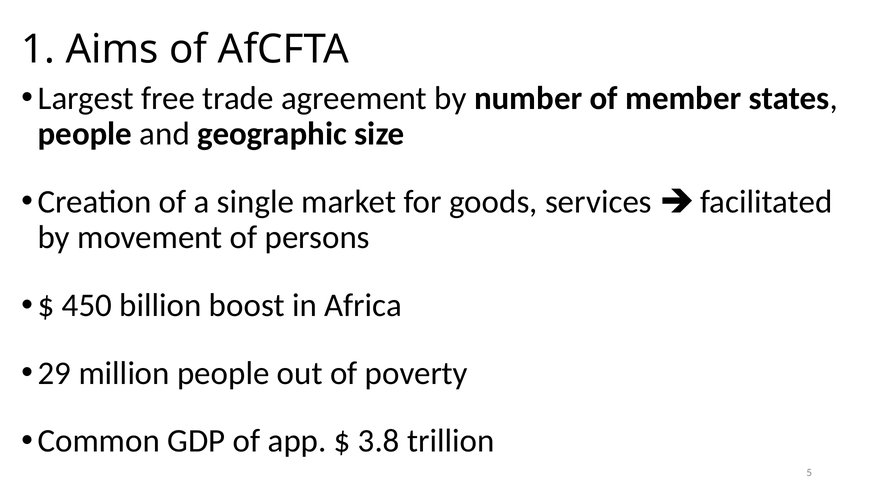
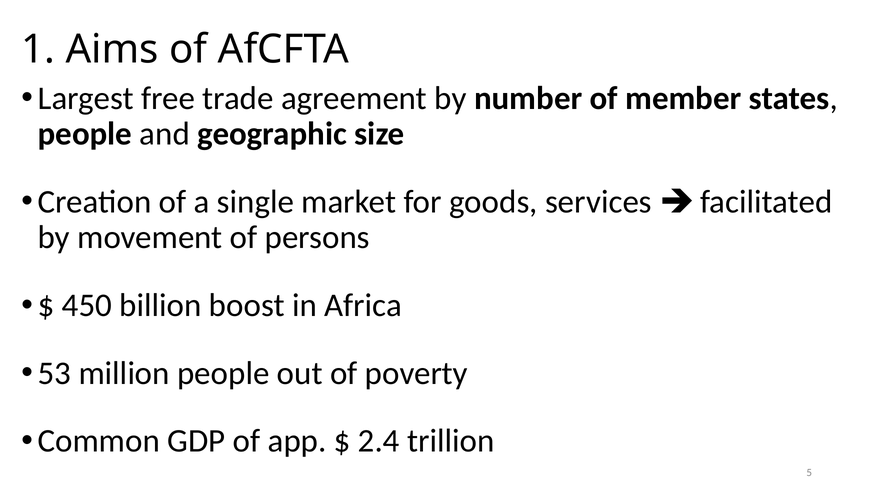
29: 29 -> 53 (54, 373)
3.8: 3.8 -> 2.4 (379, 441)
